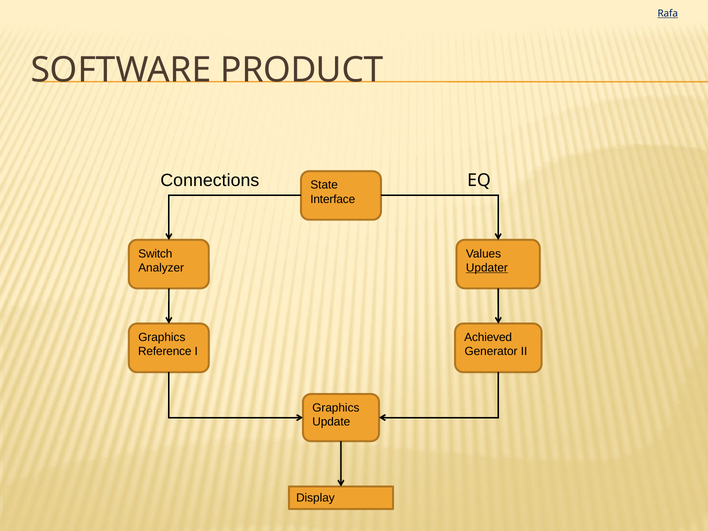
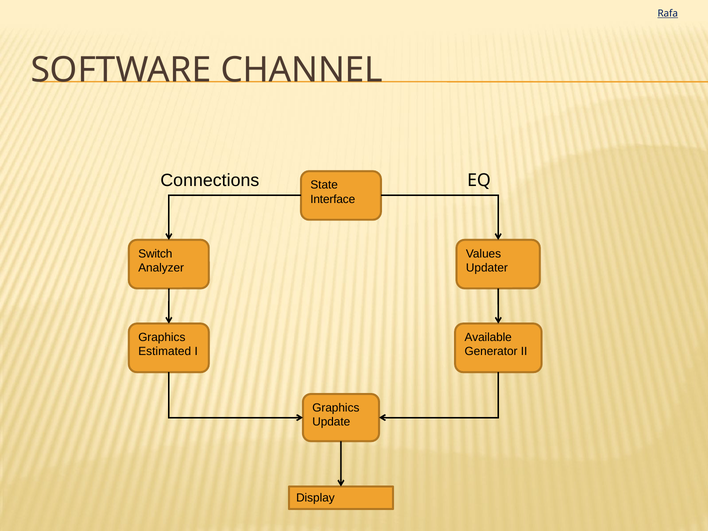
PRODUCT: PRODUCT -> CHANNEL (302, 70)
Updater underline: present -> none (487, 268)
Achieved: Achieved -> Available (488, 337)
Reference: Reference -> Estimated (165, 352)
